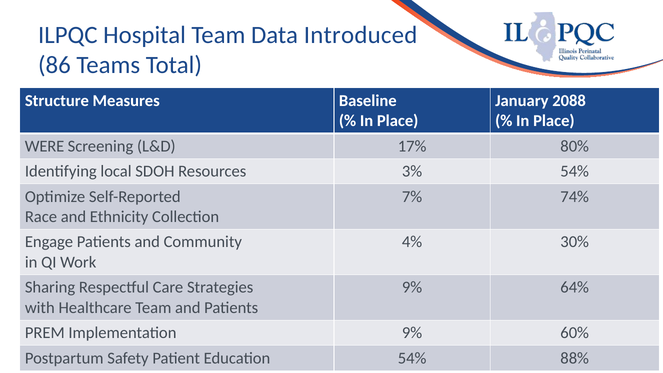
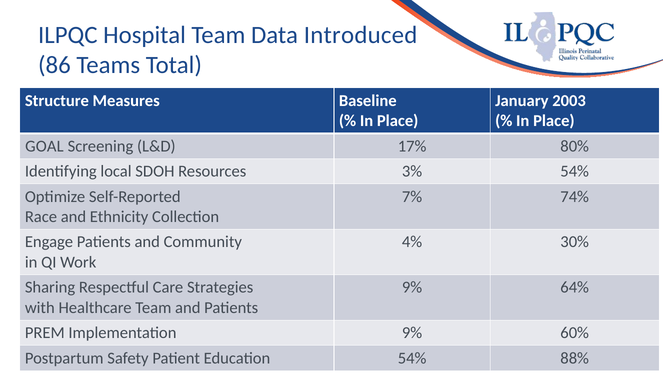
2088: 2088 -> 2003 (569, 101)
WERE: WERE -> GOAL (44, 146)
